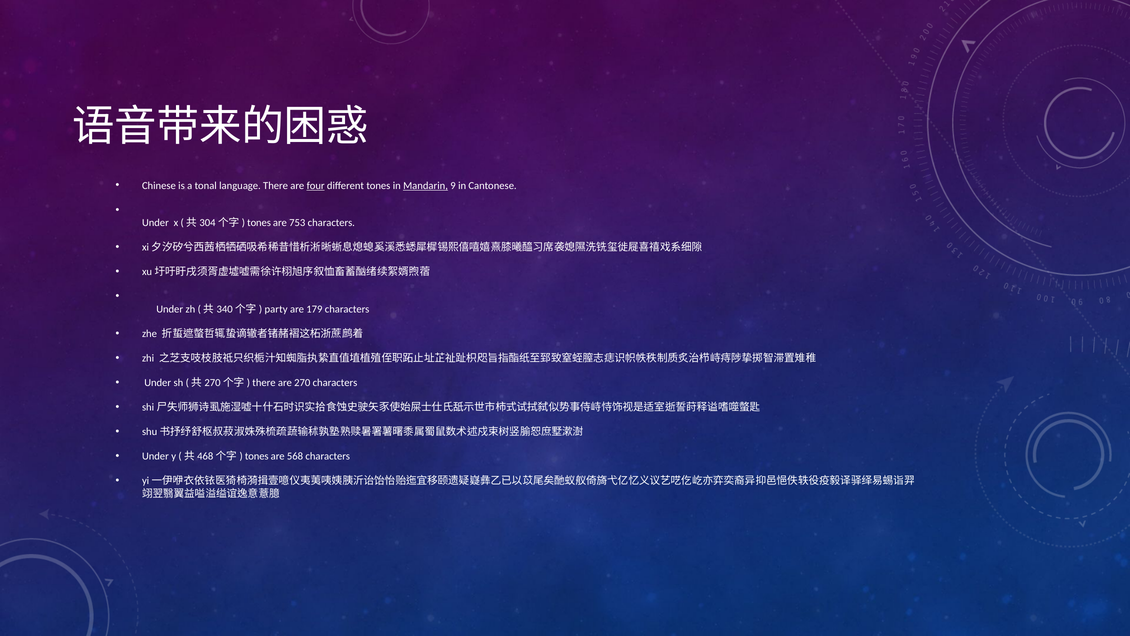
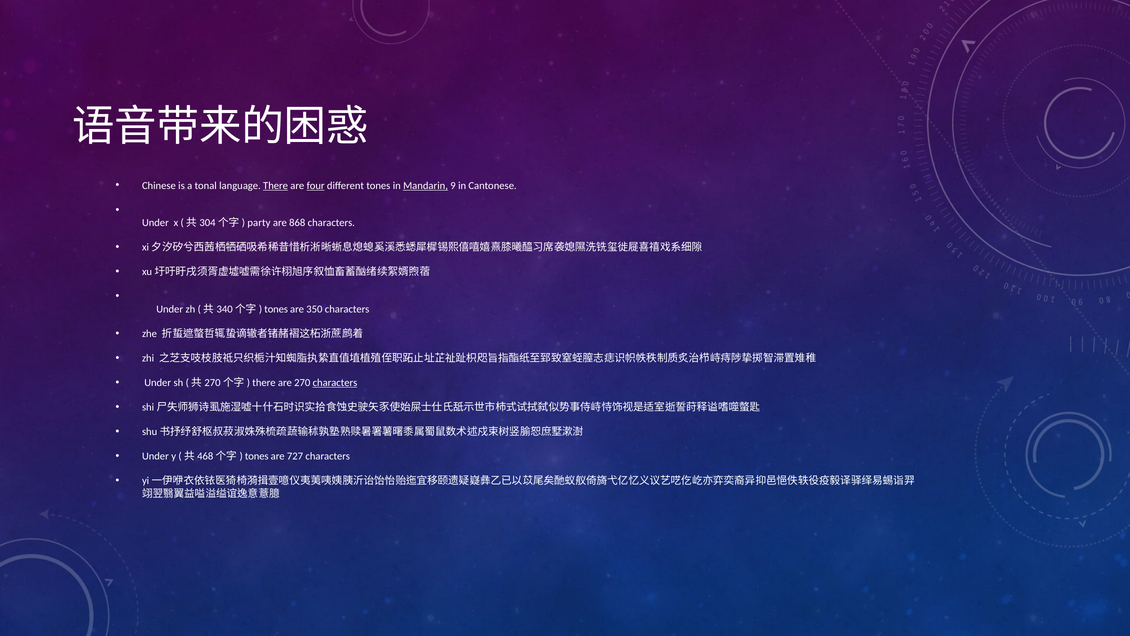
There underline: none -> present (276, 185)
tones: tones -> party (259, 223)
753: 753 -> 868 (297, 223)
party: party -> tones (276, 309)
179: 179 -> 350 (314, 309)
characters underline: none -> present (335, 383)
568: 568 -> 727 (295, 456)
